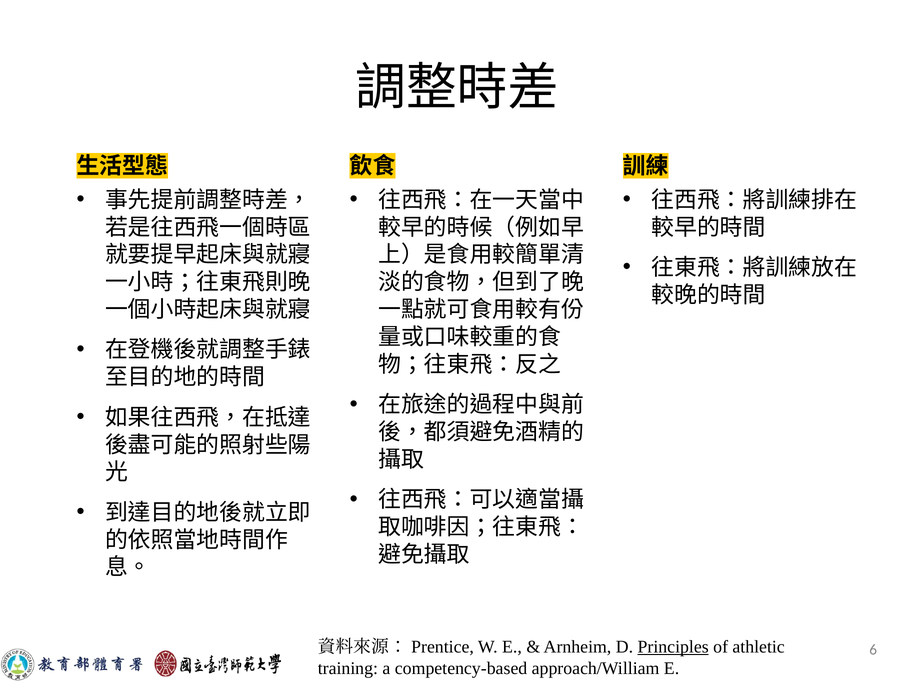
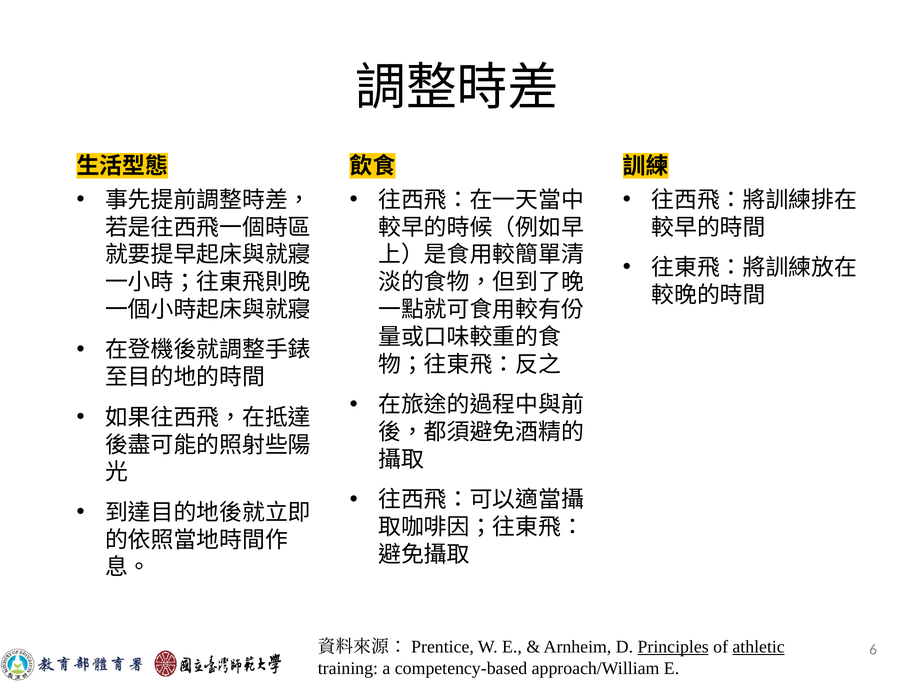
athletic underline: none -> present (759, 647)
